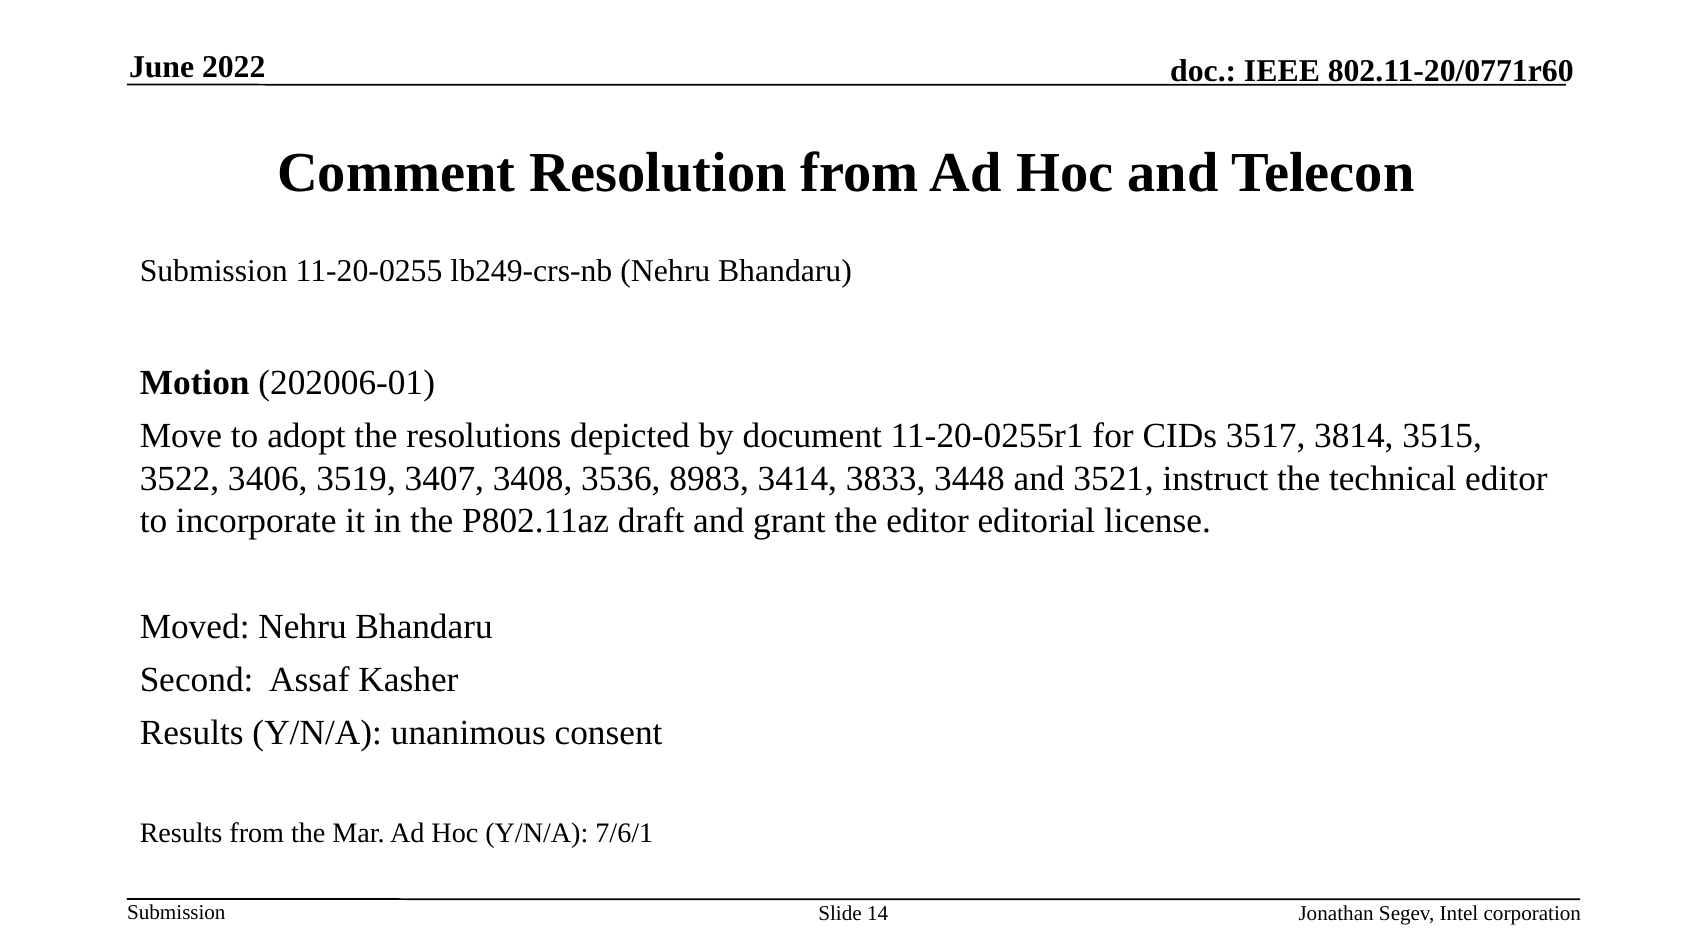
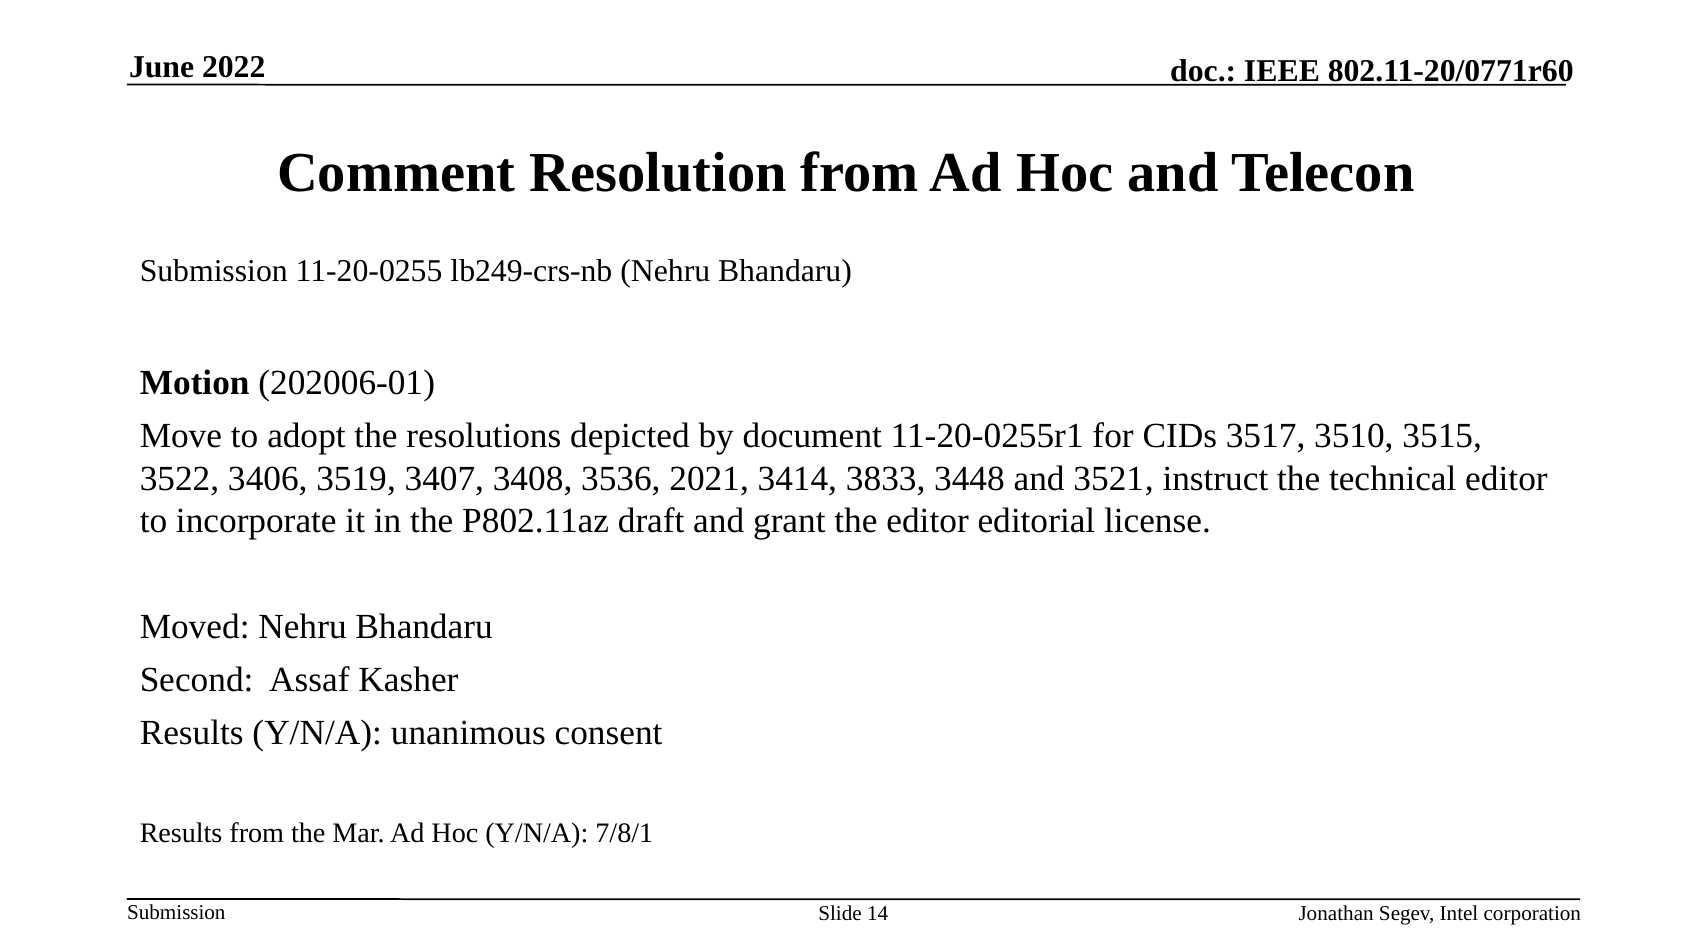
3814: 3814 -> 3510 (1354, 436)
8983: 8983 -> 2021 (709, 479)
7/6/1: 7/6/1 -> 7/8/1 (624, 834)
